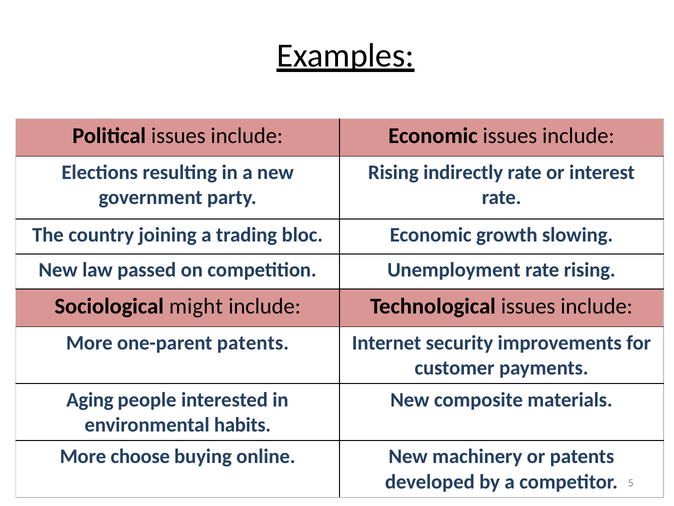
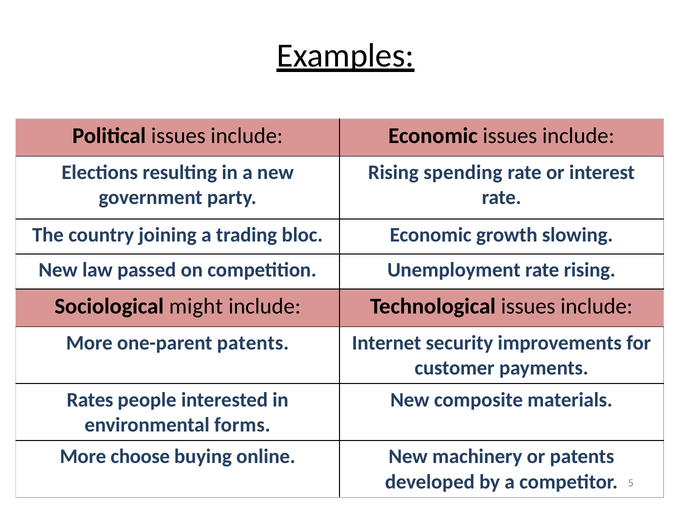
indirectly: indirectly -> spending (463, 172)
Aging: Aging -> Rates (90, 399)
habits: habits -> forms (242, 424)
